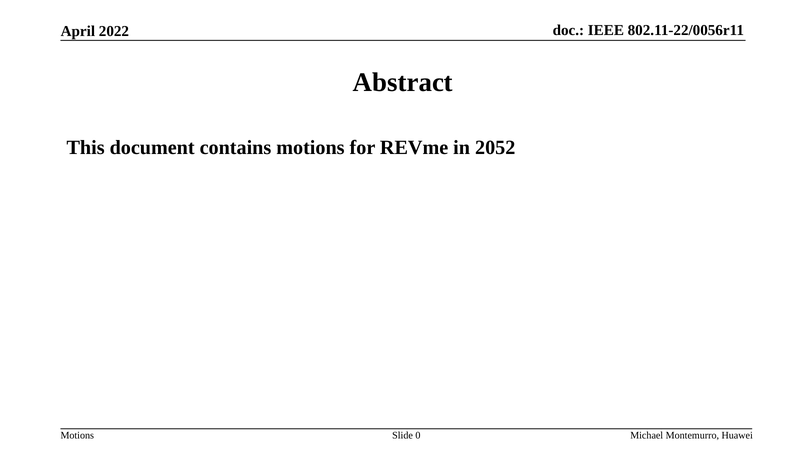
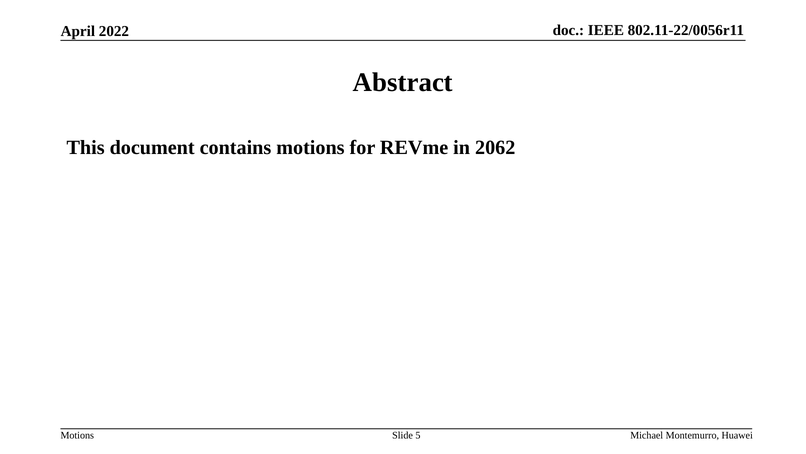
2052: 2052 -> 2062 (495, 148)
0: 0 -> 5 (418, 435)
